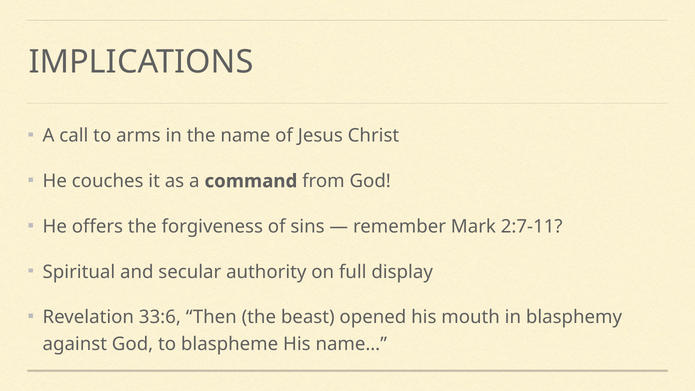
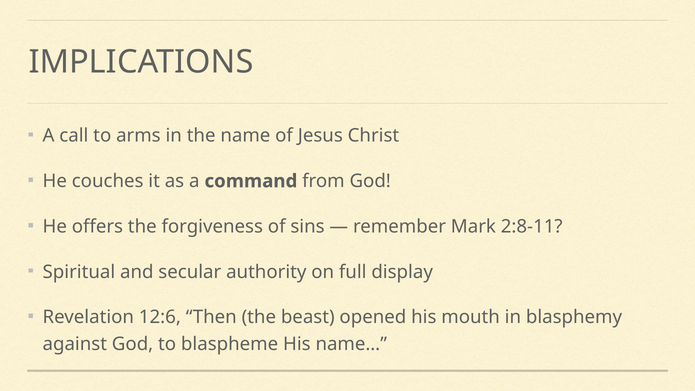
2:7-11: 2:7-11 -> 2:8-11 (532, 226)
33:6: 33:6 -> 12:6 (160, 317)
